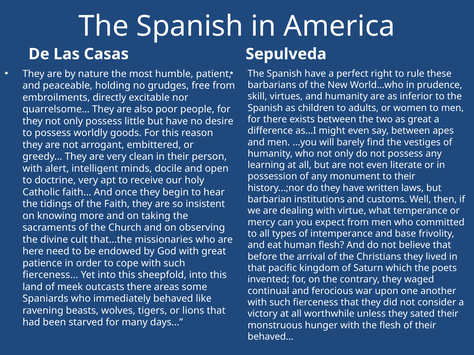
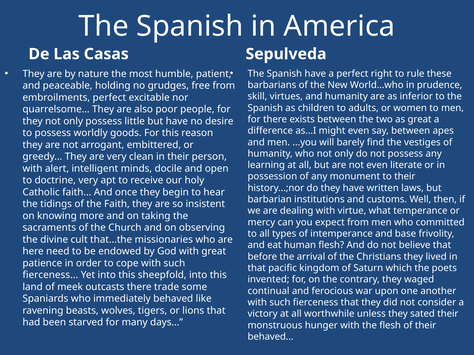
embroilments directly: directly -> perfect (109, 98)
areas: areas -> trade (167, 287)
